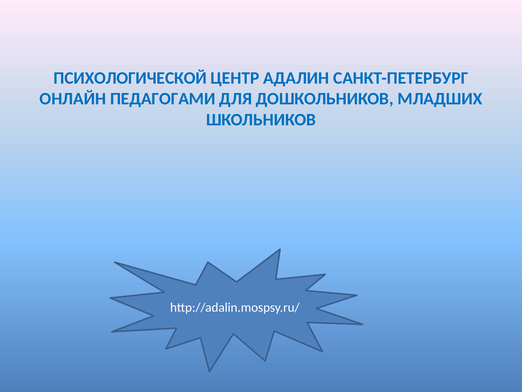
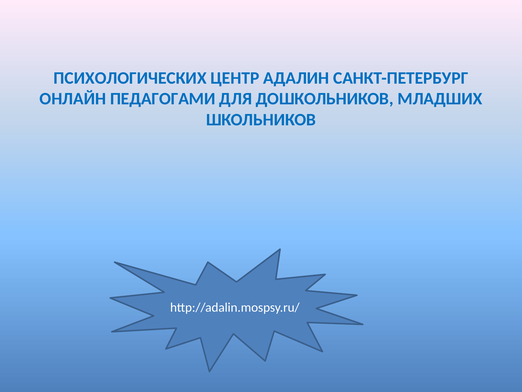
ПСИХОЛОГИЧЕСКОЙ: ПСИХОЛОГИЧЕСКОЙ -> ПСИХОЛОГИЧЕСКИХ (130, 78)
